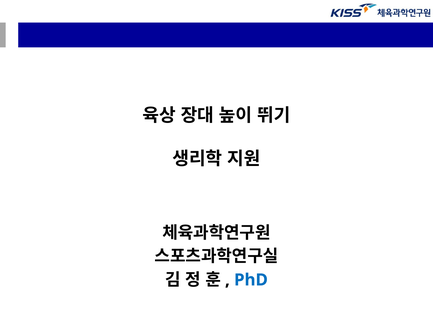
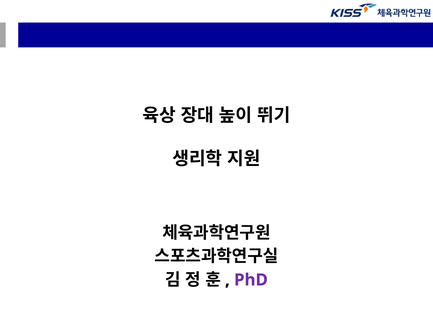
PhD colour: blue -> purple (251, 280)
